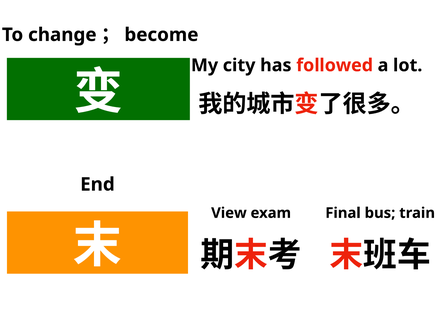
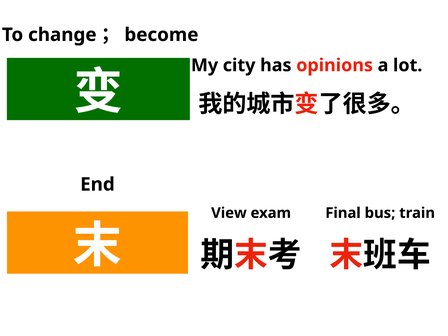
followed: followed -> opinions (335, 65)
